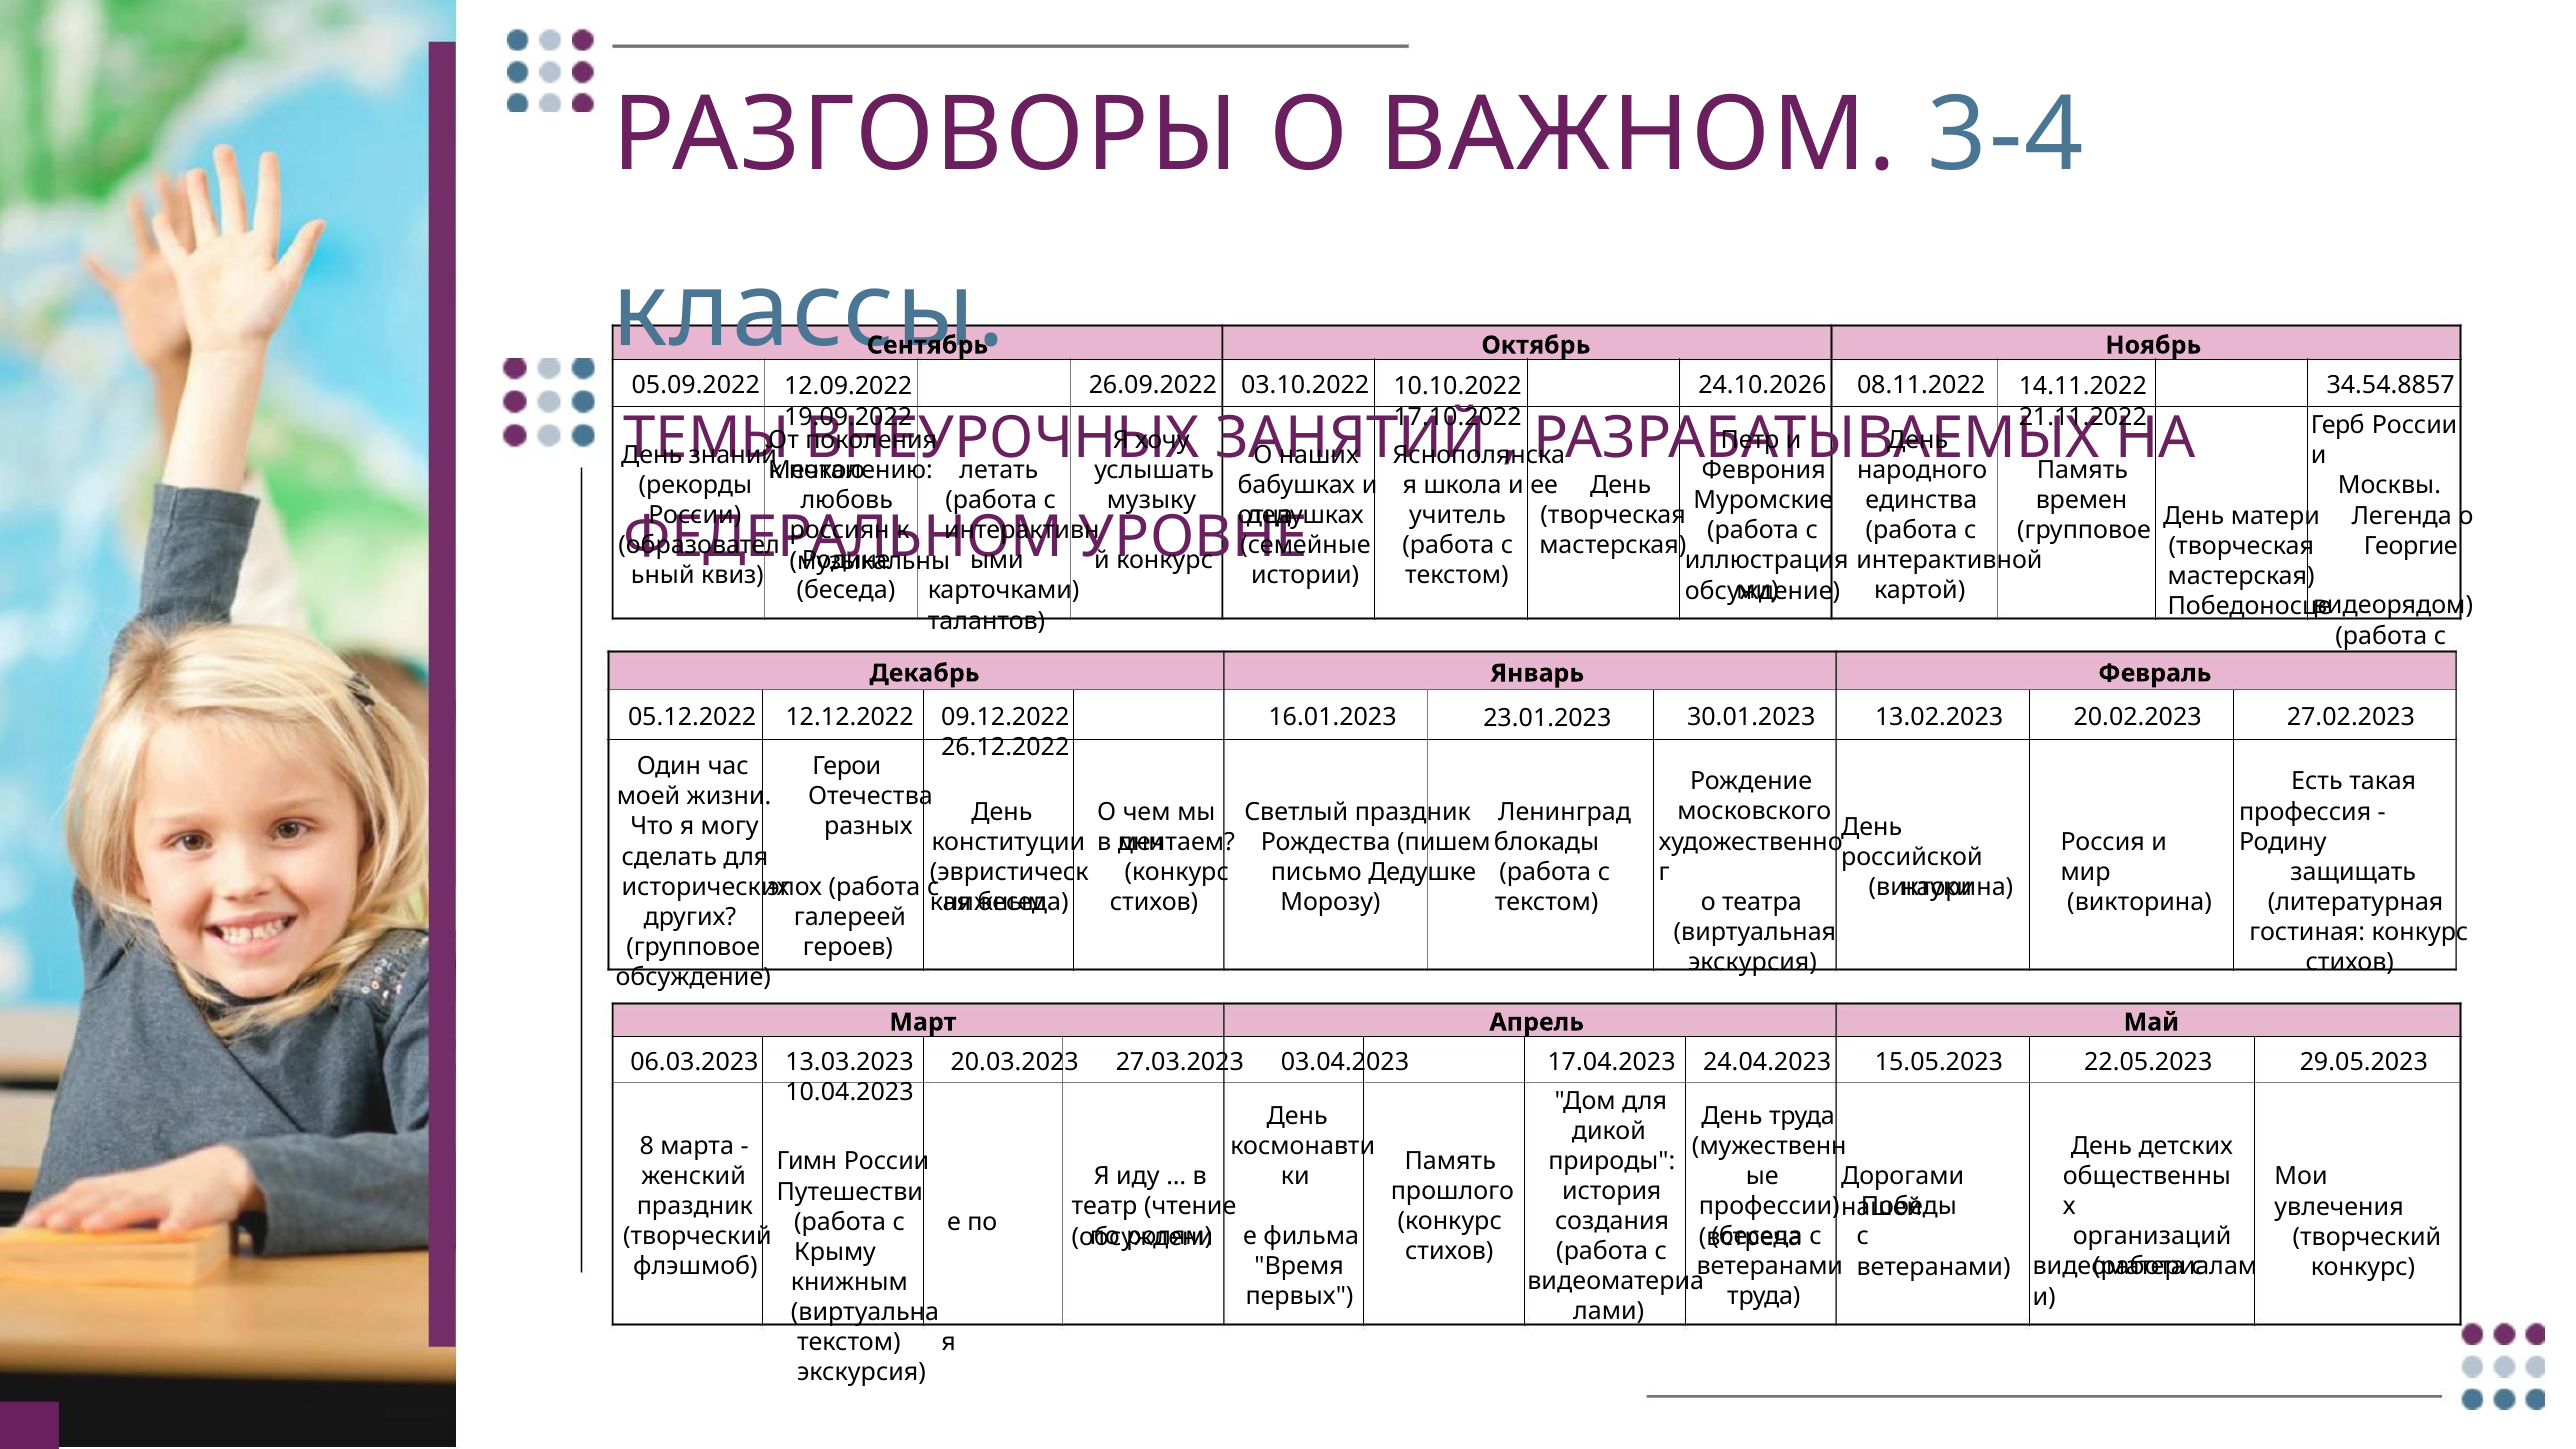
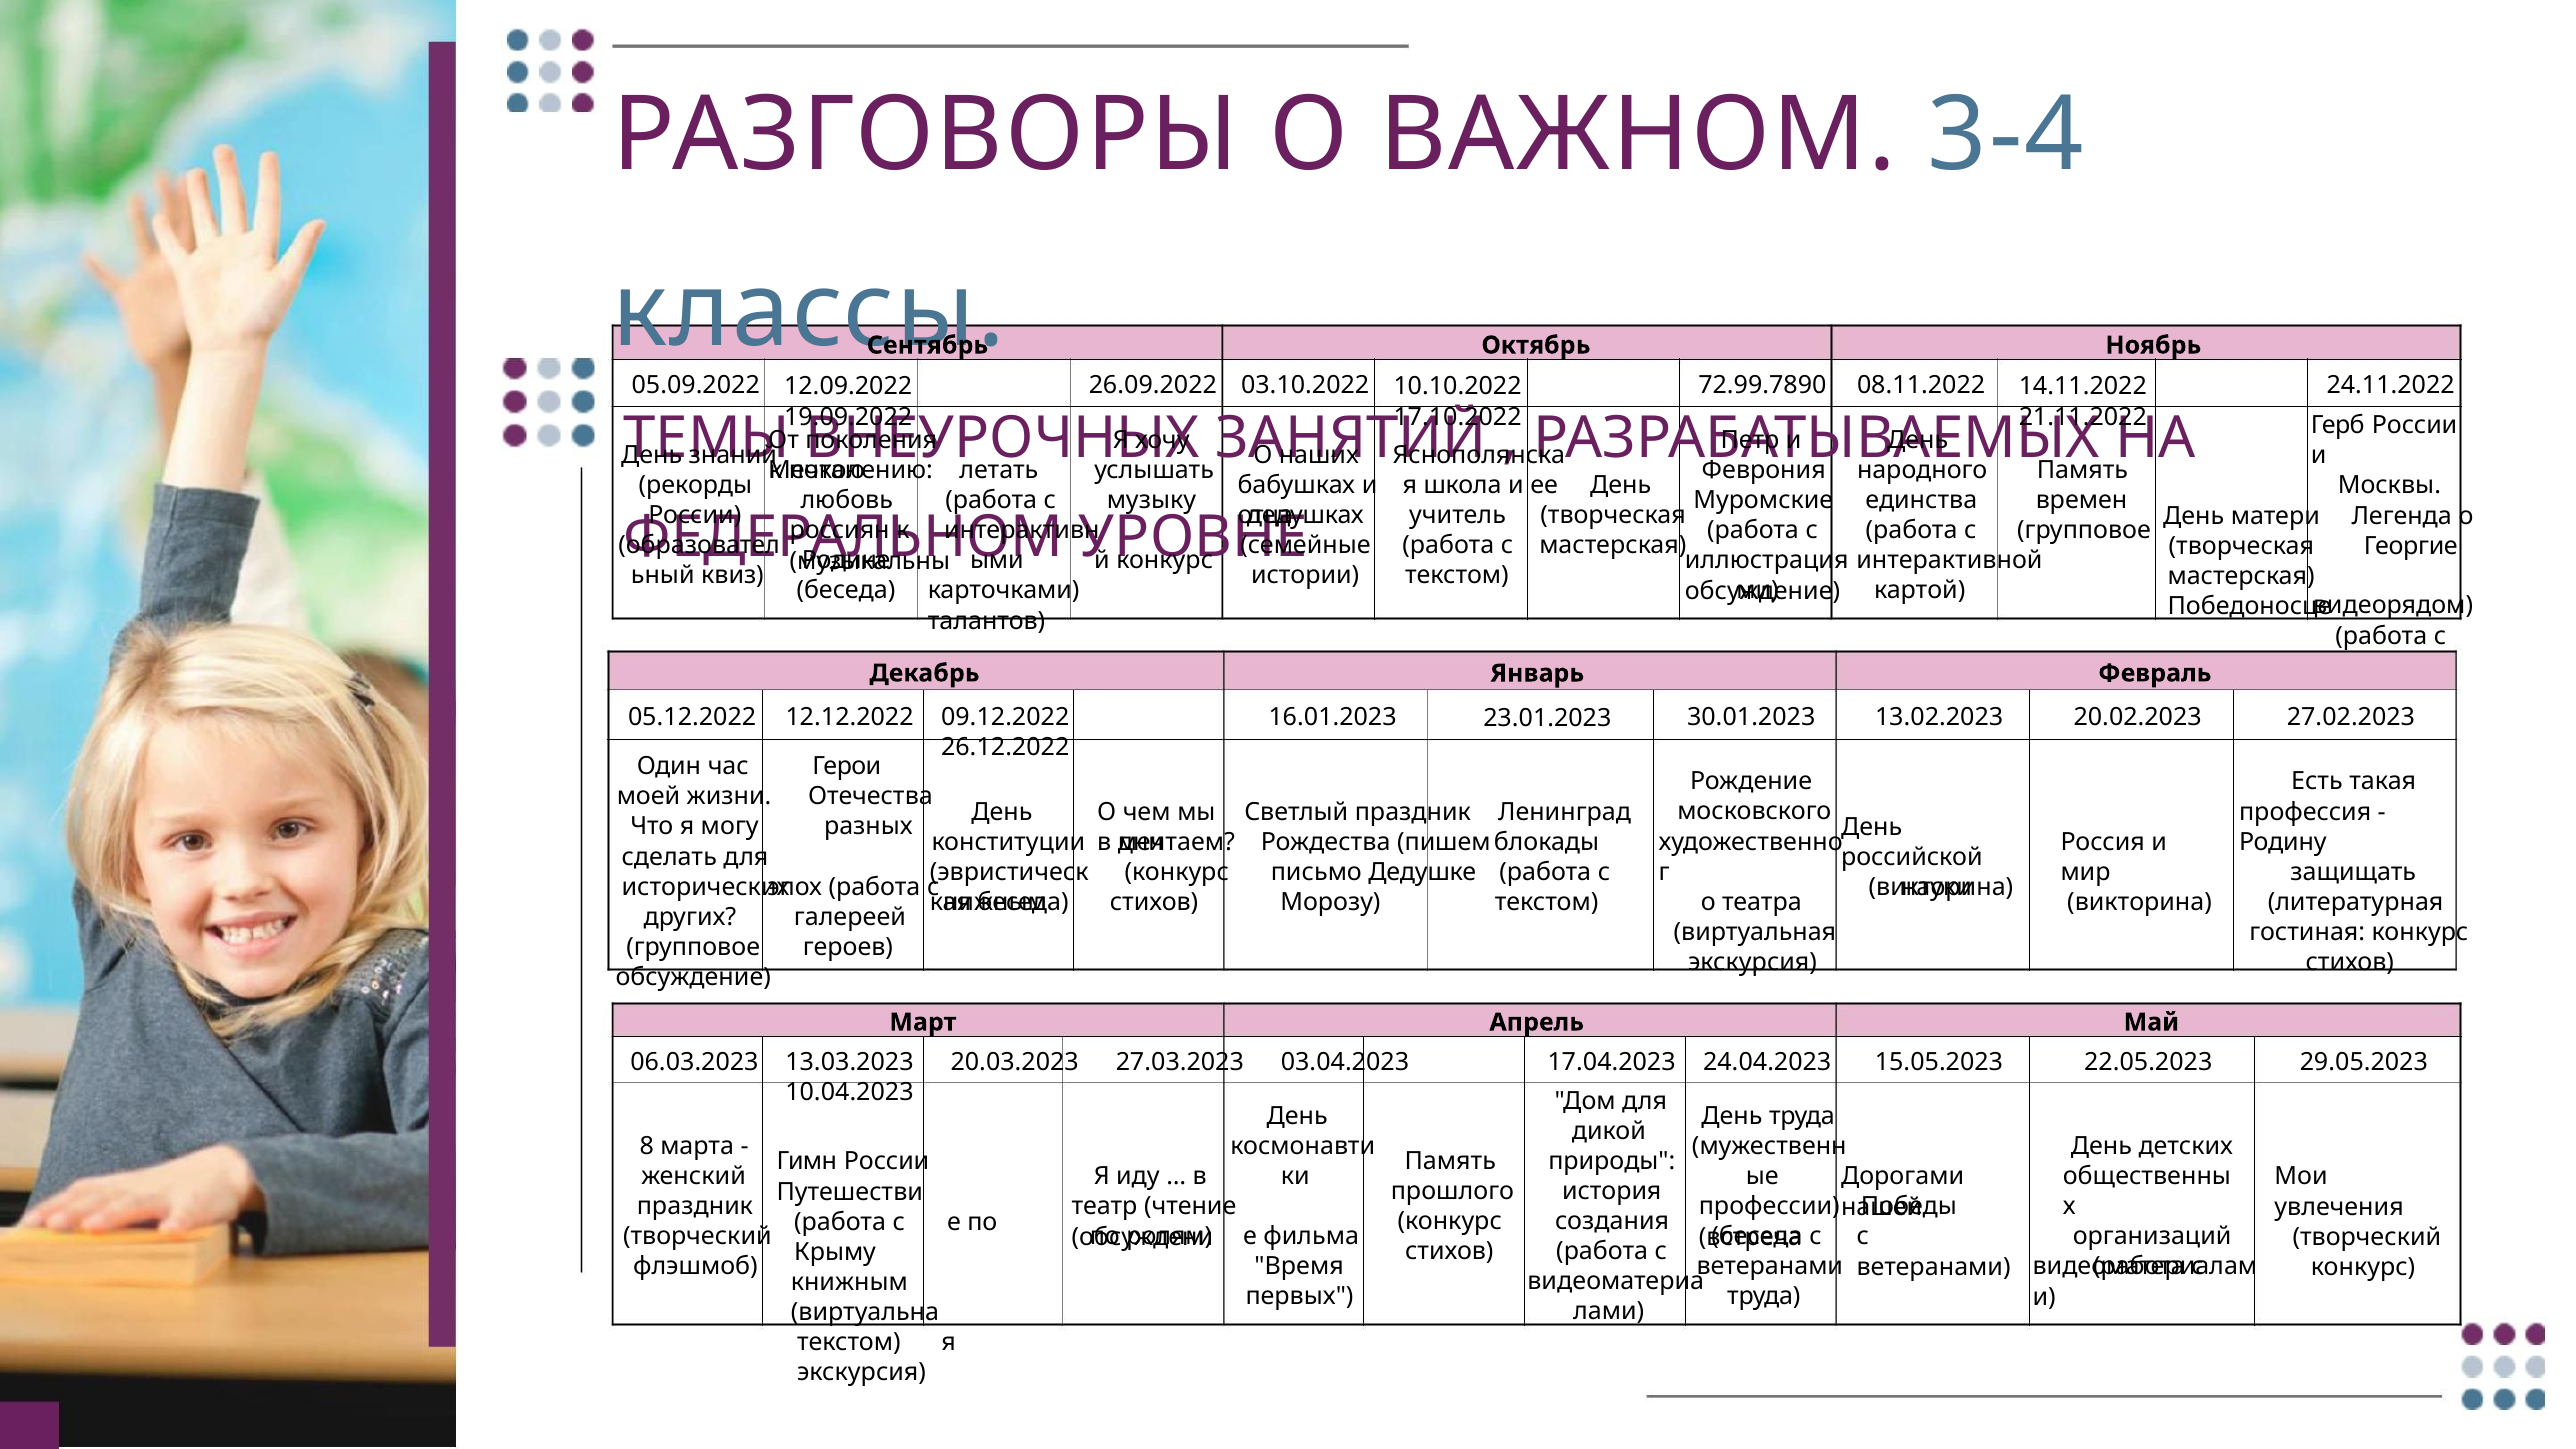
24.10.2026: 24.10.2026 -> 72.99.7890 (1762, 385)
34.54.8857: 34.54.8857 -> 24.11.2022 (2391, 385)
